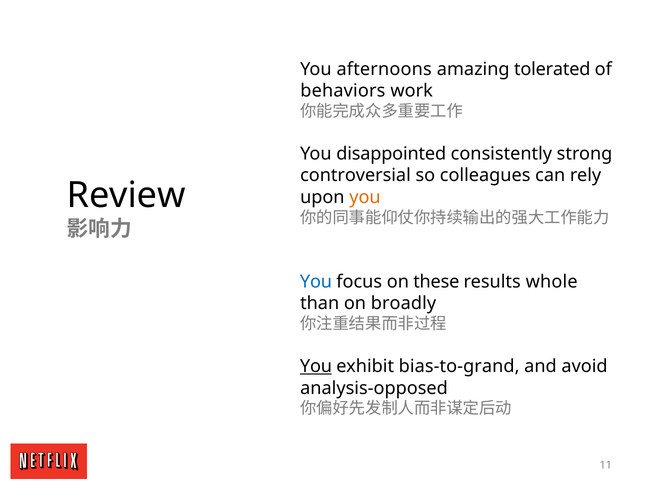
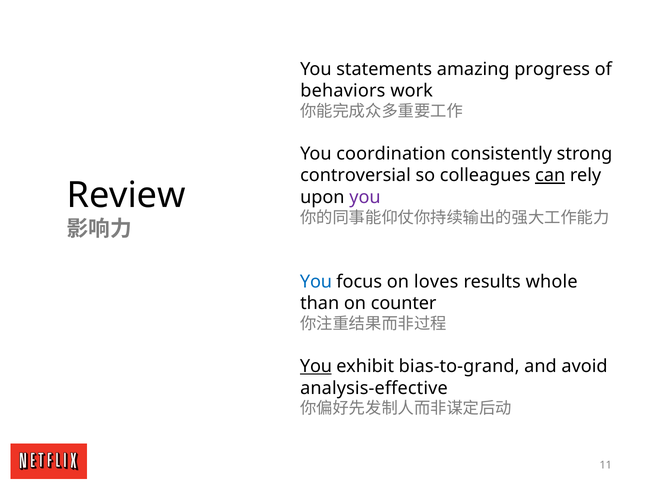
afternoons: afternoons -> statements (384, 69)
tolerated: tolerated -> progress (552, 69)
disappointed: disappointed -> coordination (391, 154)
can underline: none -> present (550, 176)
you colour: orange -> purple (365, 197)
these: these -> loves (436, 282)
broadly: broadly -> counter (404, 304)
analysis-opposed: analysis-opposed -> analysis-effective (374, 388)
